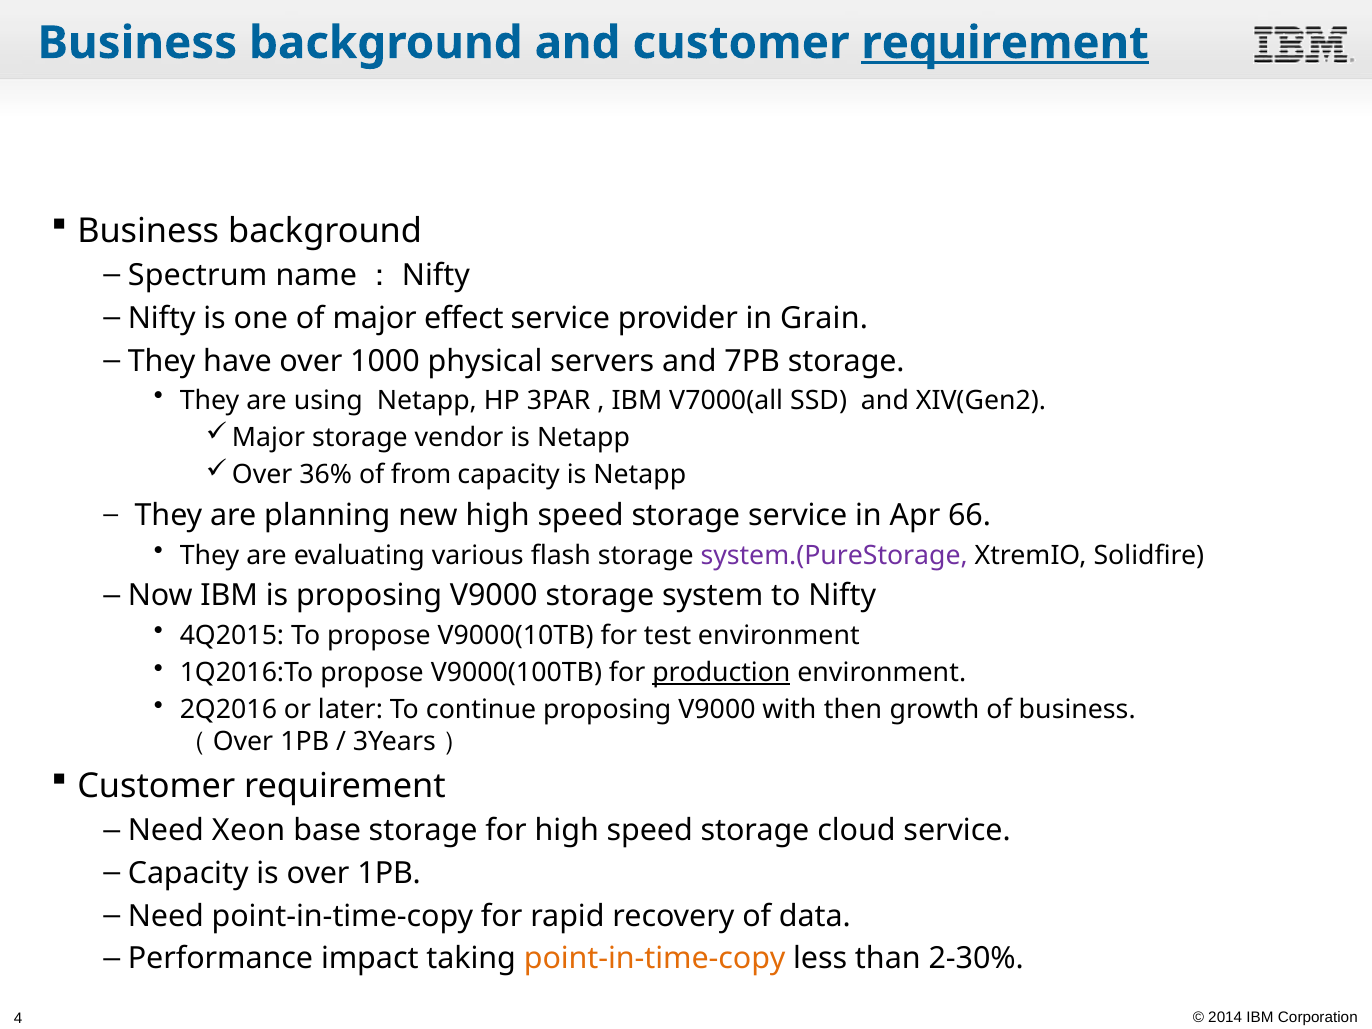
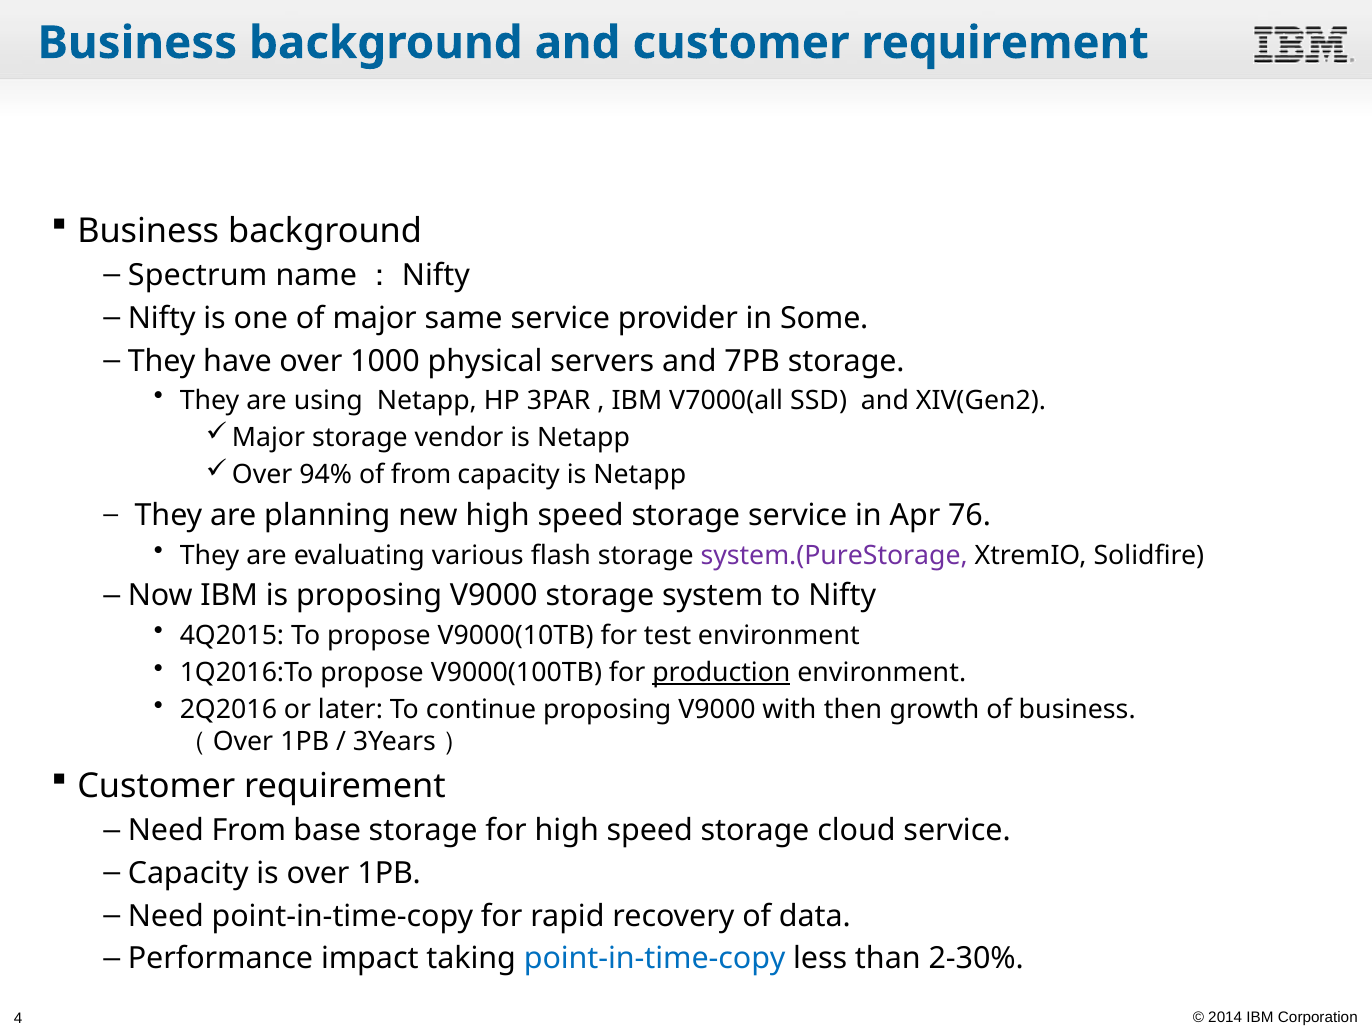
requirement underline: present -> none (1005, 43)
effect: effect -> same (464, 318)
Grain: Grain -> Some (824, 318)
36%: 36% -> 94% (326, 475)
66: 66 -> 76 (970, 516)
Need Xeon: Xeon -> From (249, 831)
point-in-time-copy colour: orange -> blue (655, 959)
